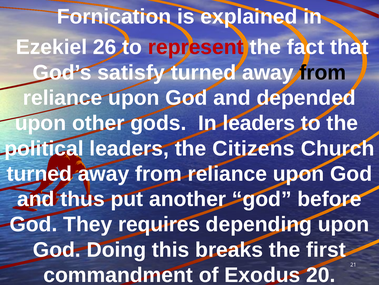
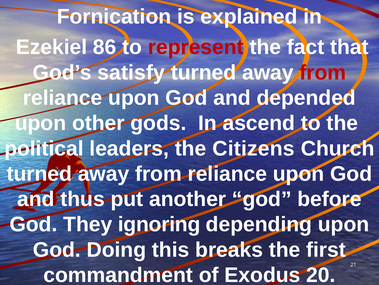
26: 26 -> 86 (105, 47)
from colour: black -> red (323, 72)
In leaders: leaders -> ascend (259, 123)
requires: requires -> ignoring (159, 224)
